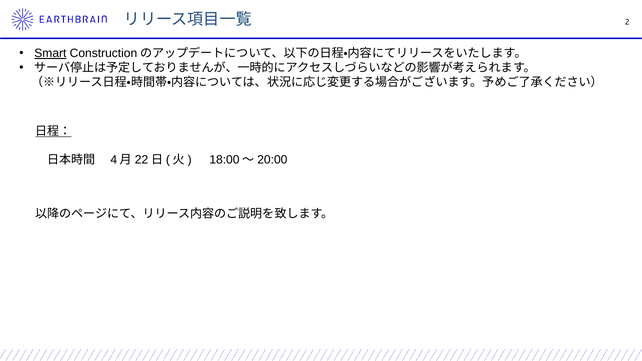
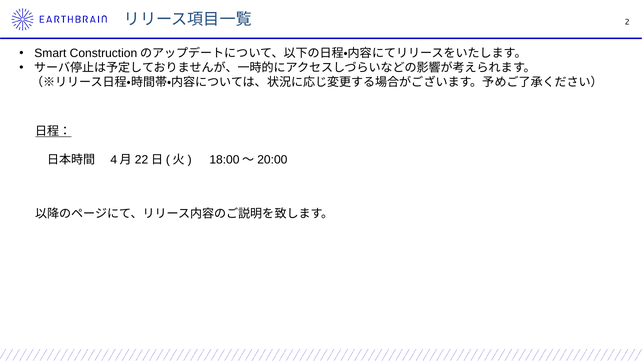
Smart underline: present -> none (50, 53)
